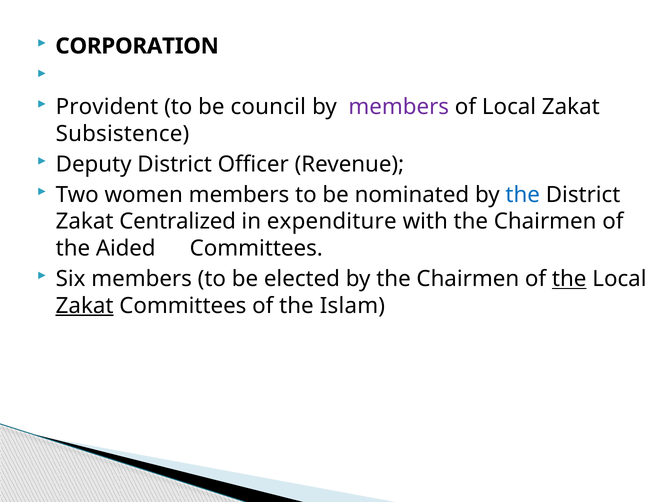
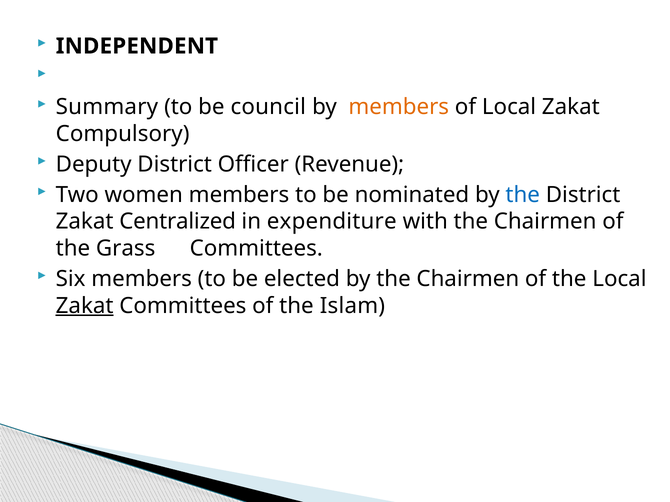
CORPORATION: CORPORATION -> INDEPENDENT (137, 46)
Provident: Provident -> Summary (107, 107)
members colour: purple -> orange (399, 107)
Subsistence: Subsistence -> Compulsory (123, 134)
Aided: Aided -> Grass (126, 249)
the underline: present -> none (569, 279)
